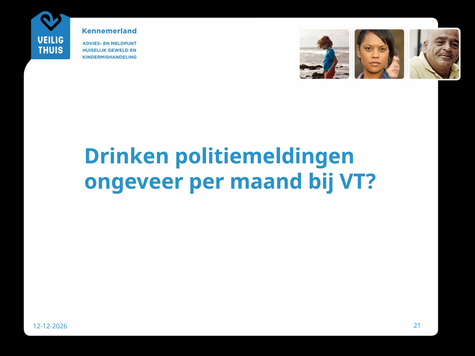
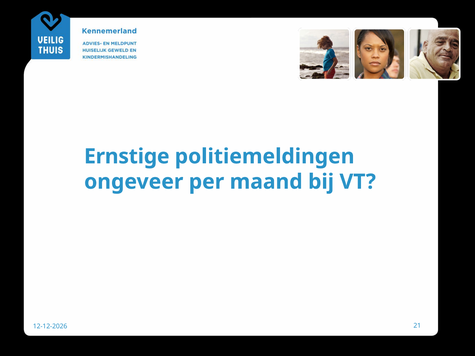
Drinken: Drinken -> Ernstige (127, 157)
